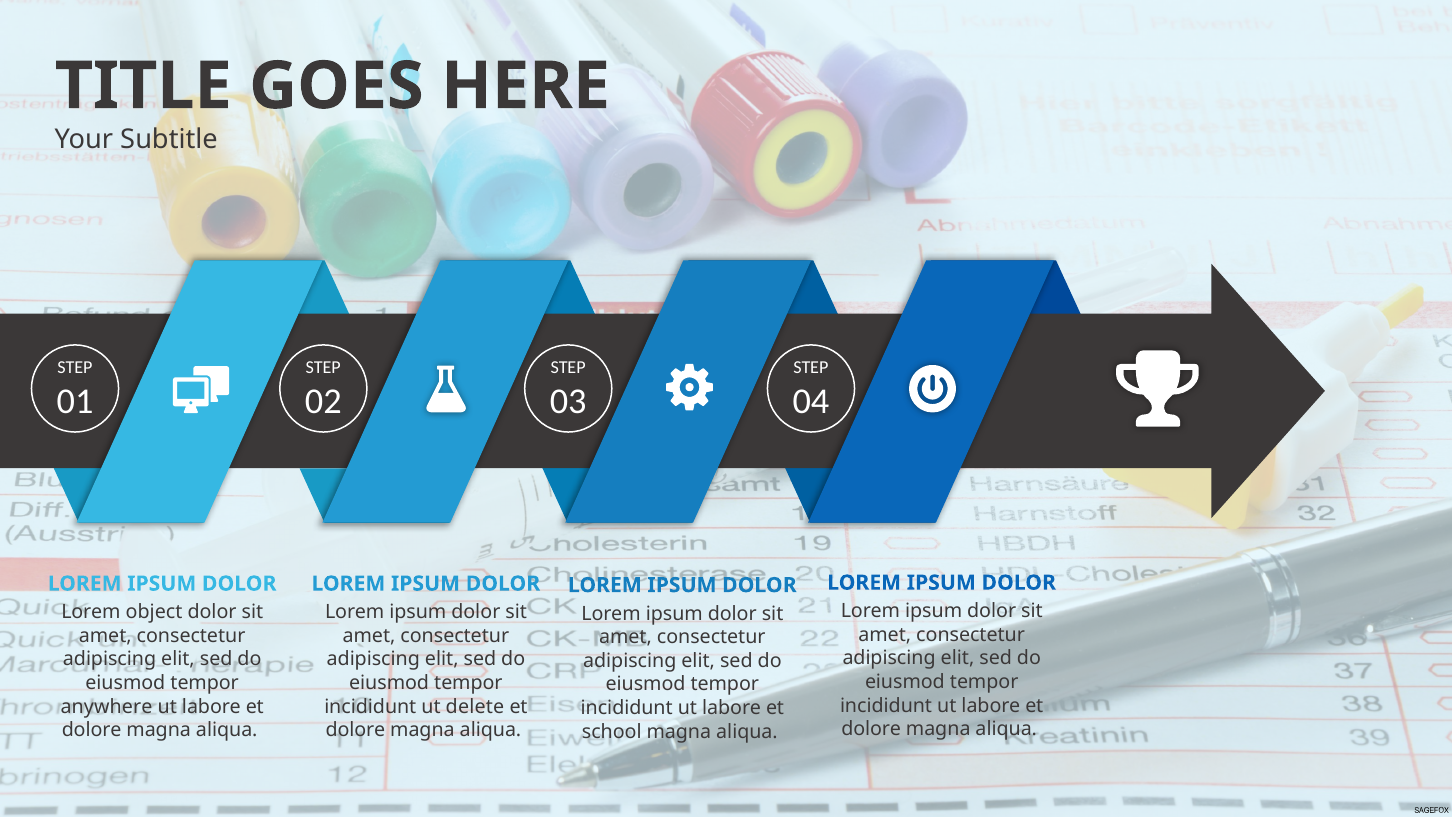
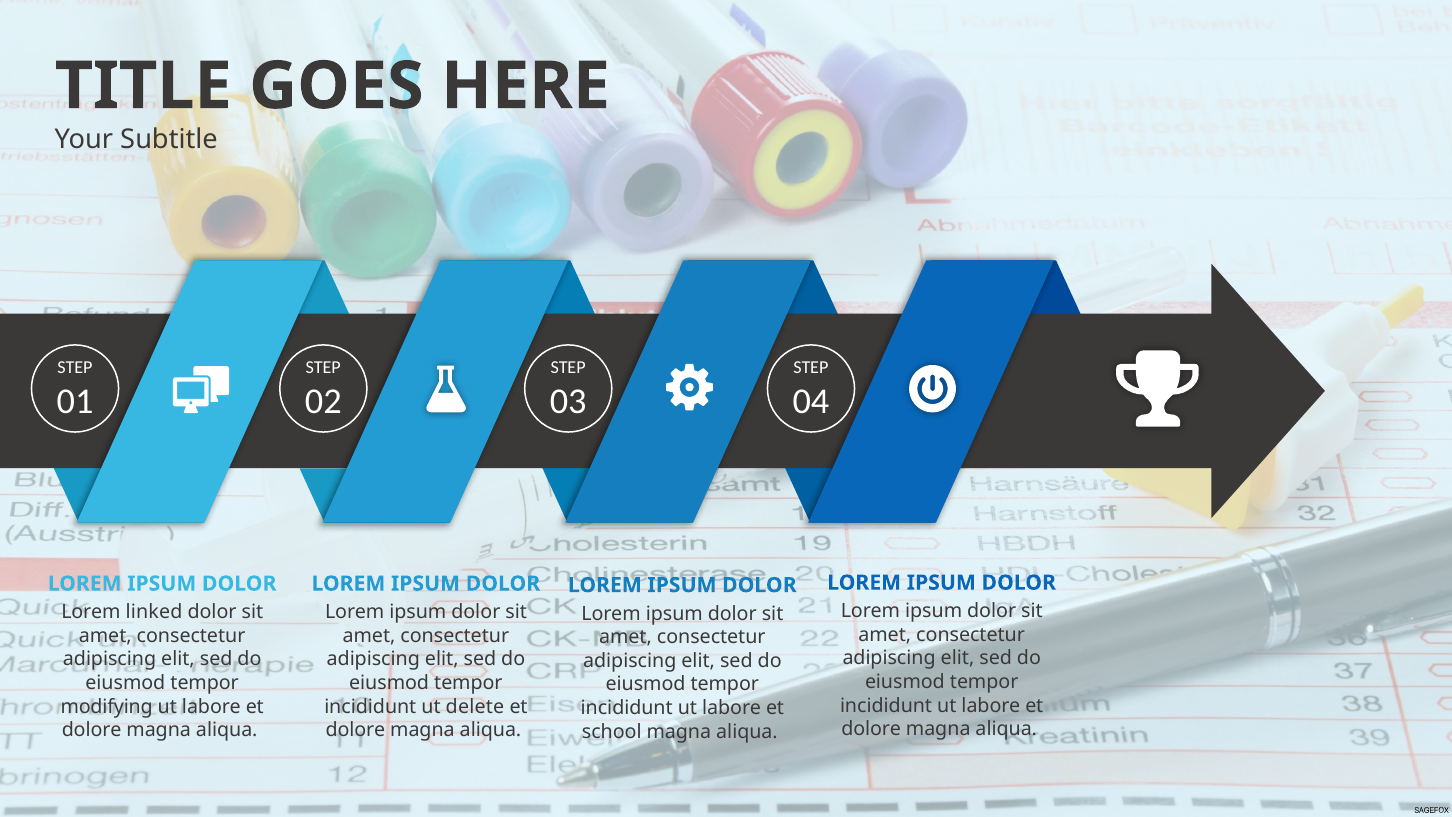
object: object -> linked (154, 612)
anywhere: anywhere -> modifying (107, 706)
